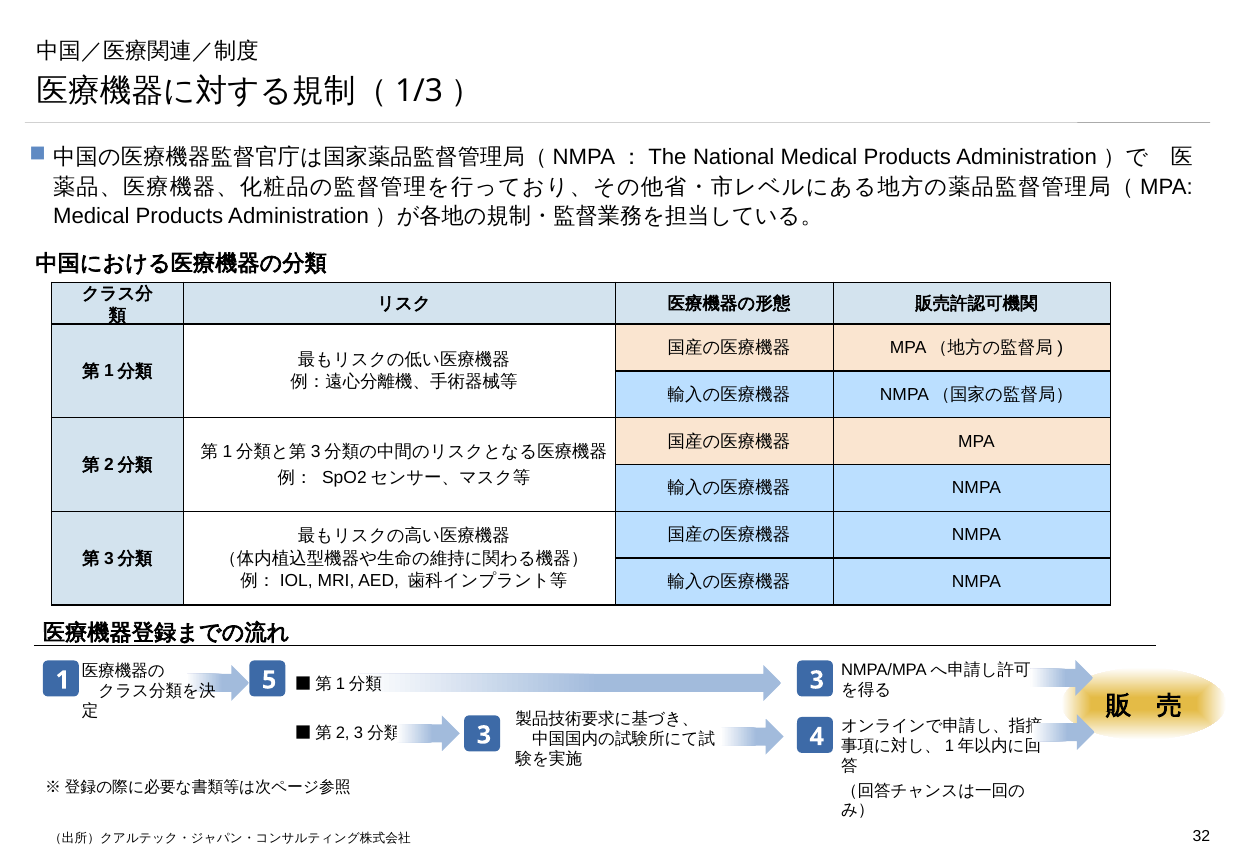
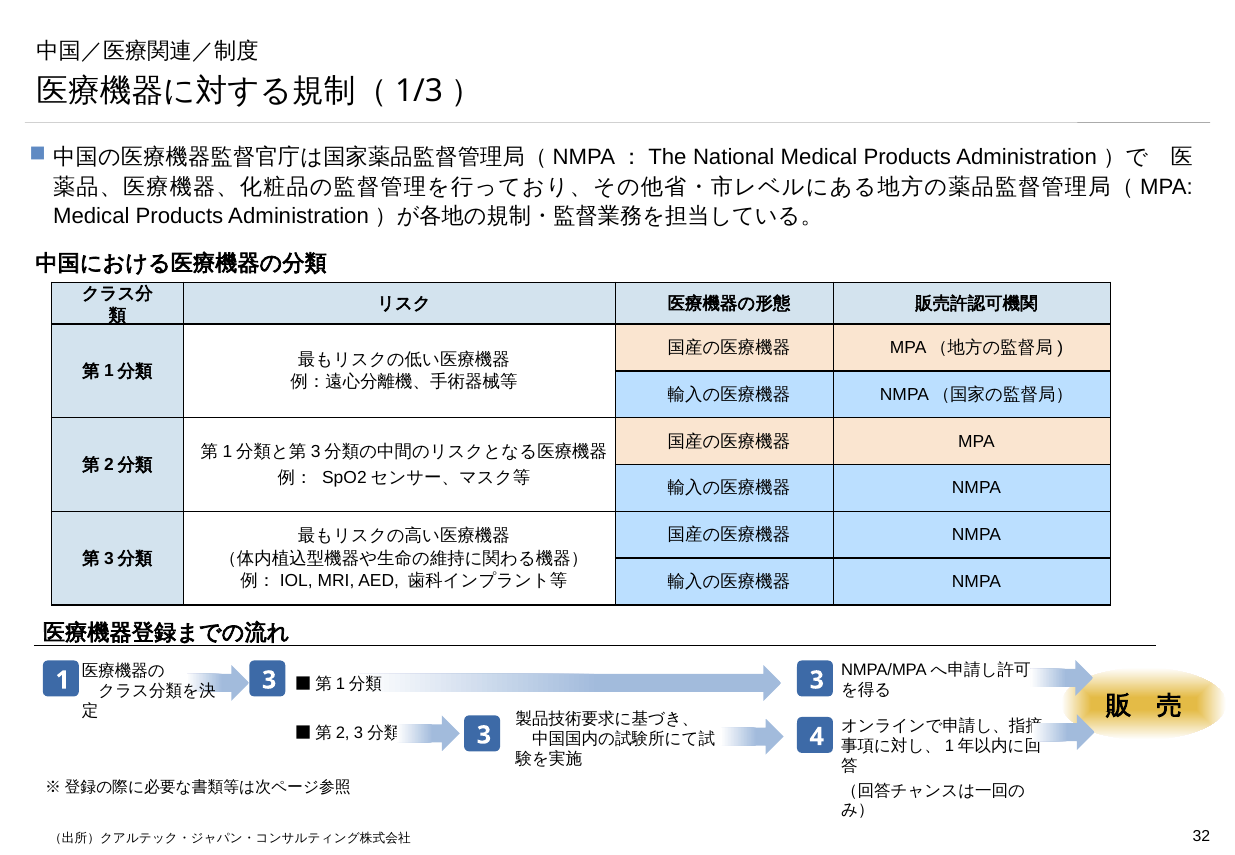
1 5: 5 -> 3 (269, 680)
